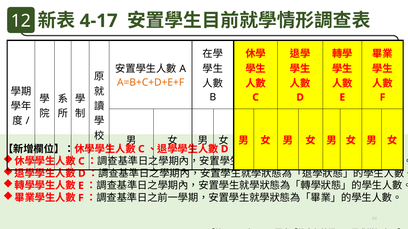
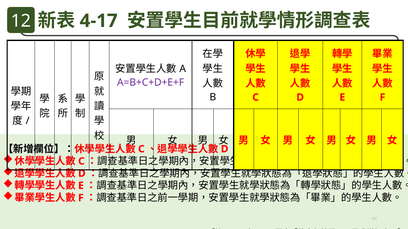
A=B+C+D+E+F colour: orange -> purple (151, 83)
